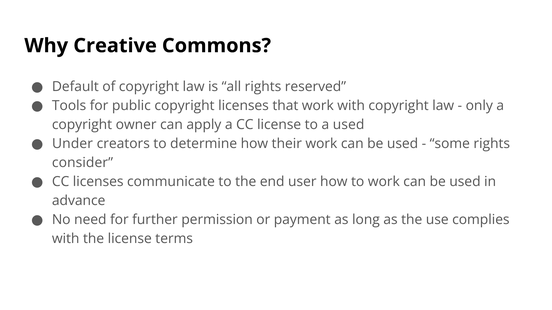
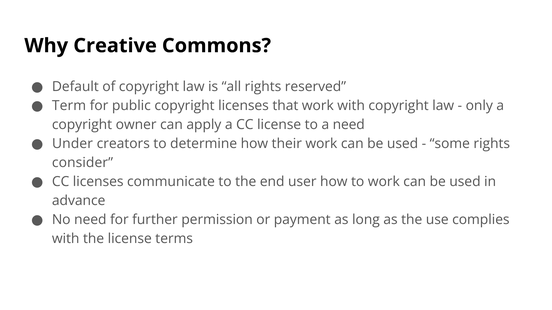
Tools: Tools -> Term (69, 106)
a used: used -> need (349, 125)
